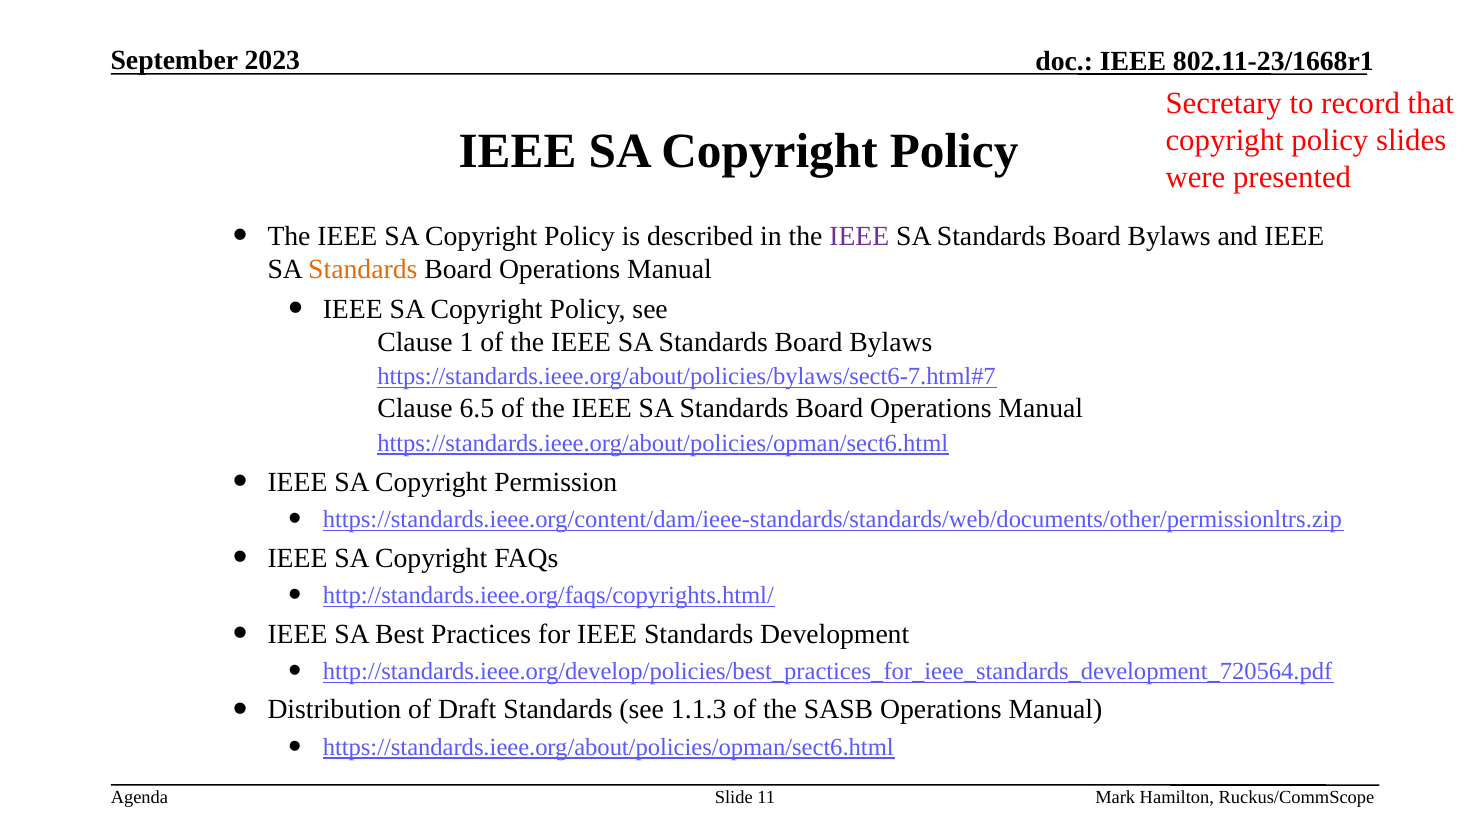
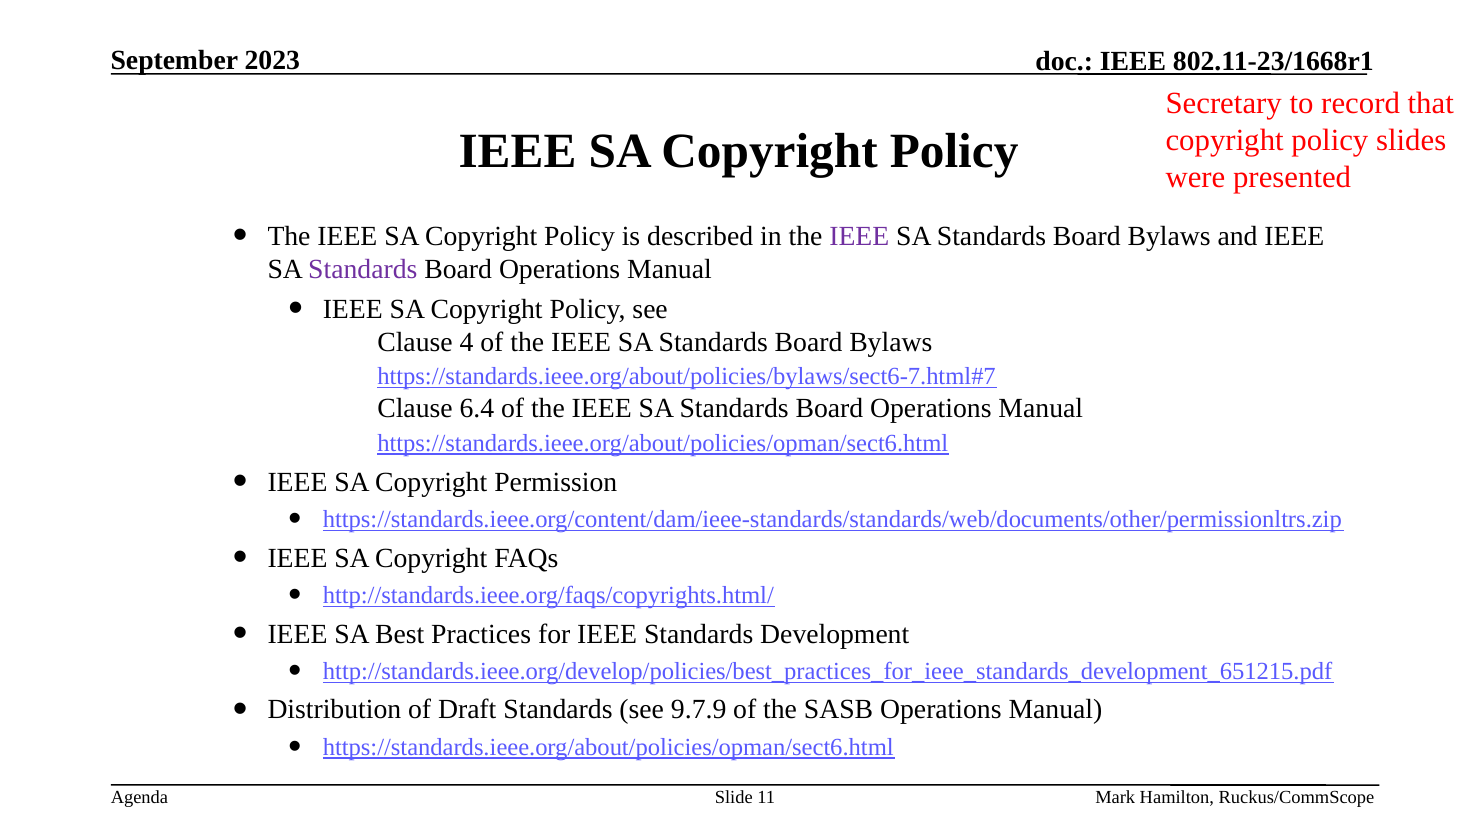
Standards colour: orange -> purple (363, 270)
1: 1 -> 4 (466, 343)
6.5: 6.5 -> 6.4 (477, 409)
http://standards.ieee.org/develop/policies/best_practices_for_ieee_standards_development_720564.pdf: http://standards.ieee.org/develop/policies/best_practices_for_ieee_standards_development_720564.pdf -> http://standards.ieee.org/develop/policies/best_practices_for_ieee_standards_development_651215.pdf (828, 672)
1.1.3: 1.1.3 -> 9.7.9 (699, 710)
